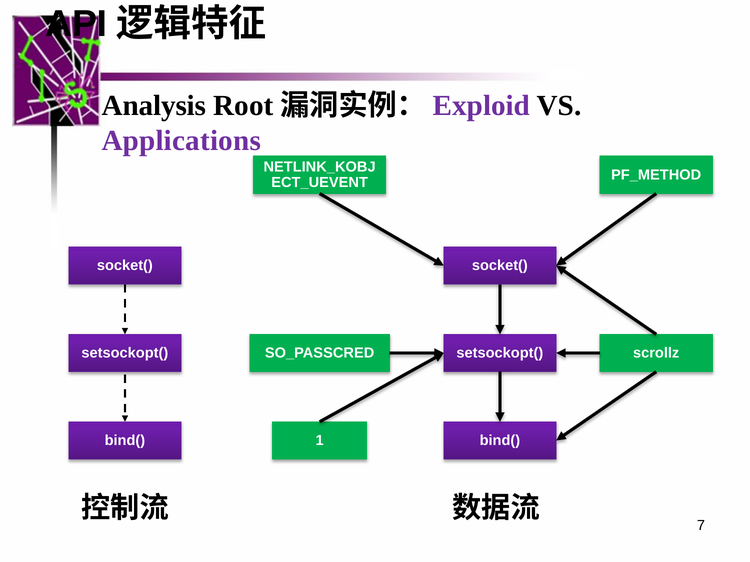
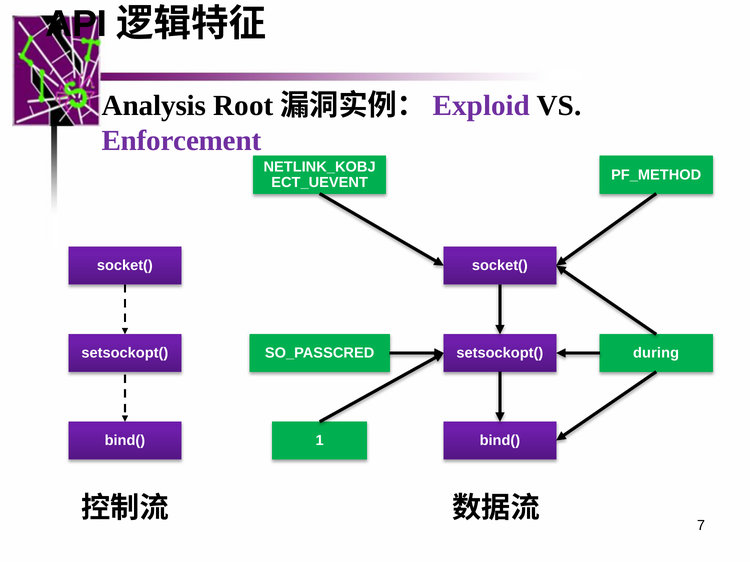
Applications: Applications -> Enforcement (181, 141)
scrollz: scrollz -> during (656, 353)
